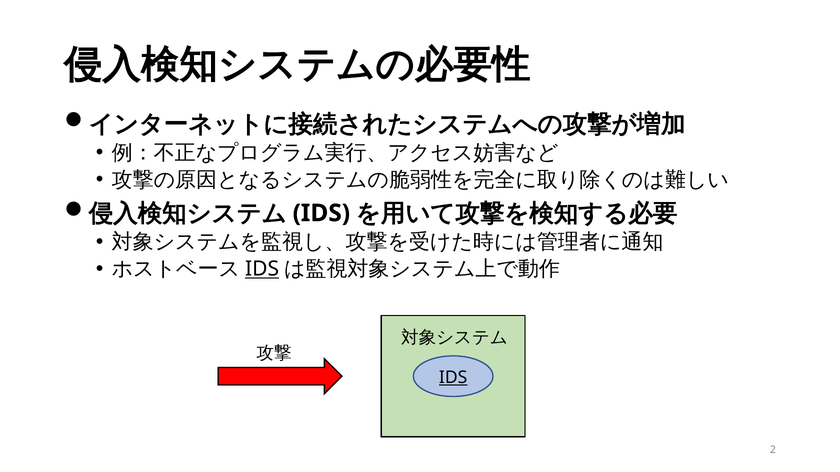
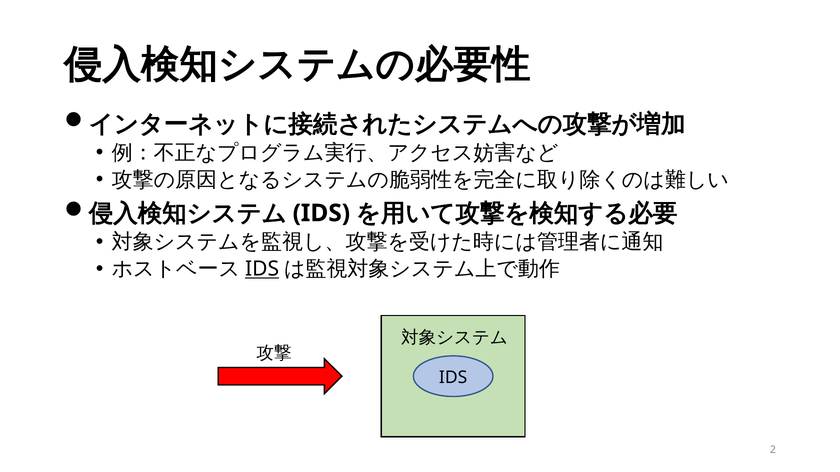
IDS underline: present -> none (453, 378)
